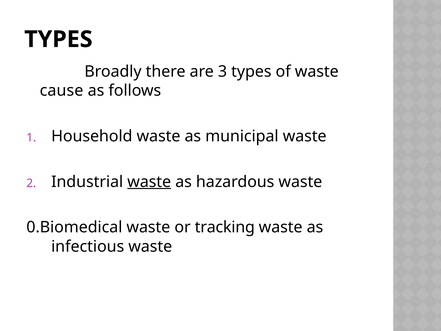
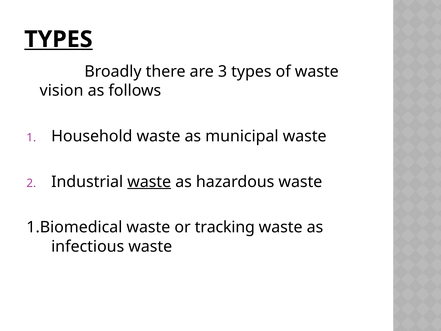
TYPES underline: none -> present (58, 39)
cause: cause -> vision (62, 90)
0.Biomedical: 0.Biomedical -> 1.Biomedical (74, 227)
